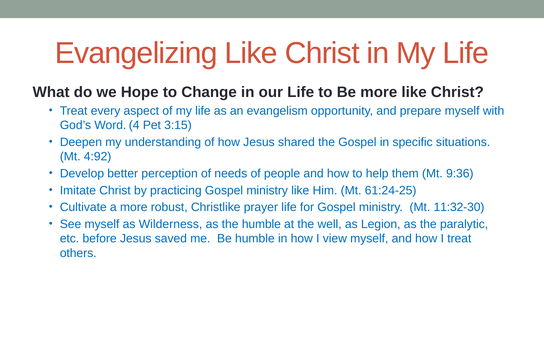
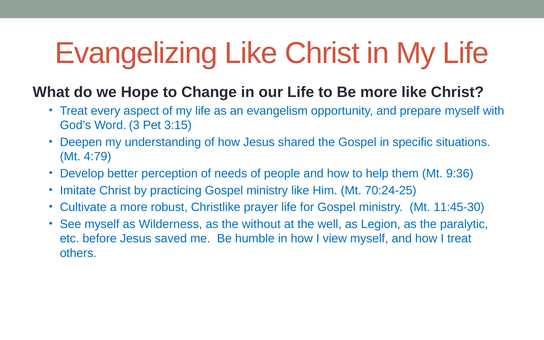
4: 4 -> 3 (134, 125)
4:92: 4:92 -> 4:79 (98, 157)
61:24-25: 61:24-25 -> 70:24-25 (391, 190)
11:32-30: 11:32-30 -> 11:45-30 (459, 207)
the humble: humble -> without (261, 224)
